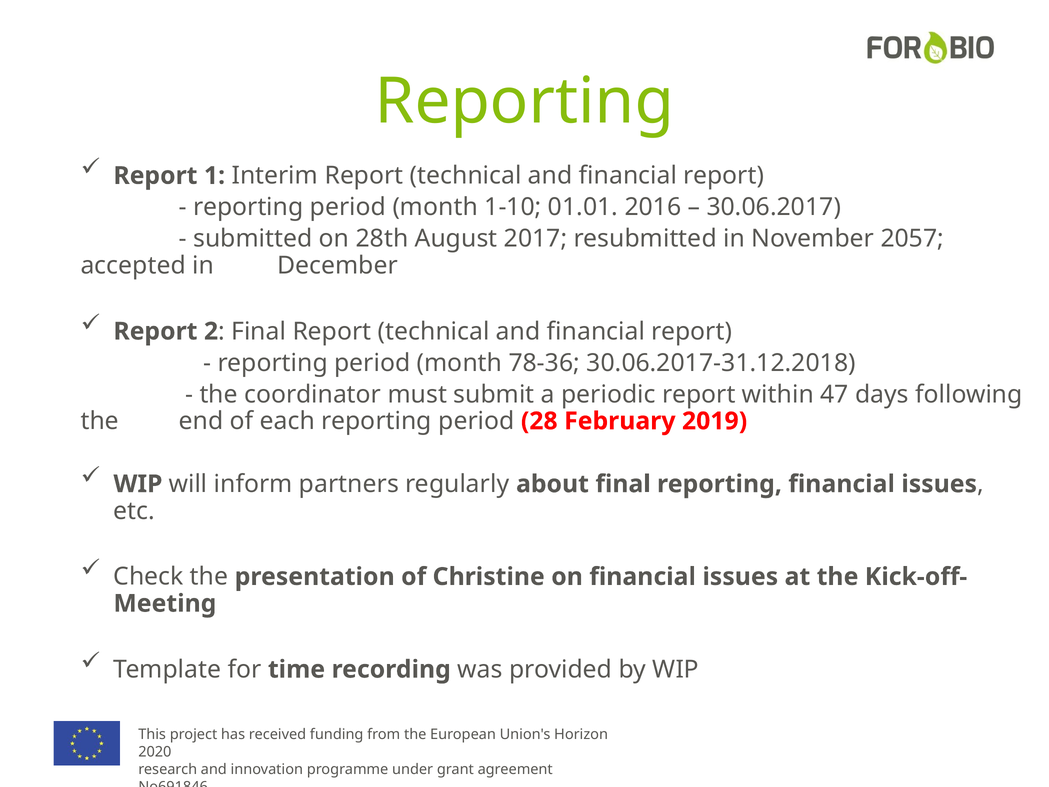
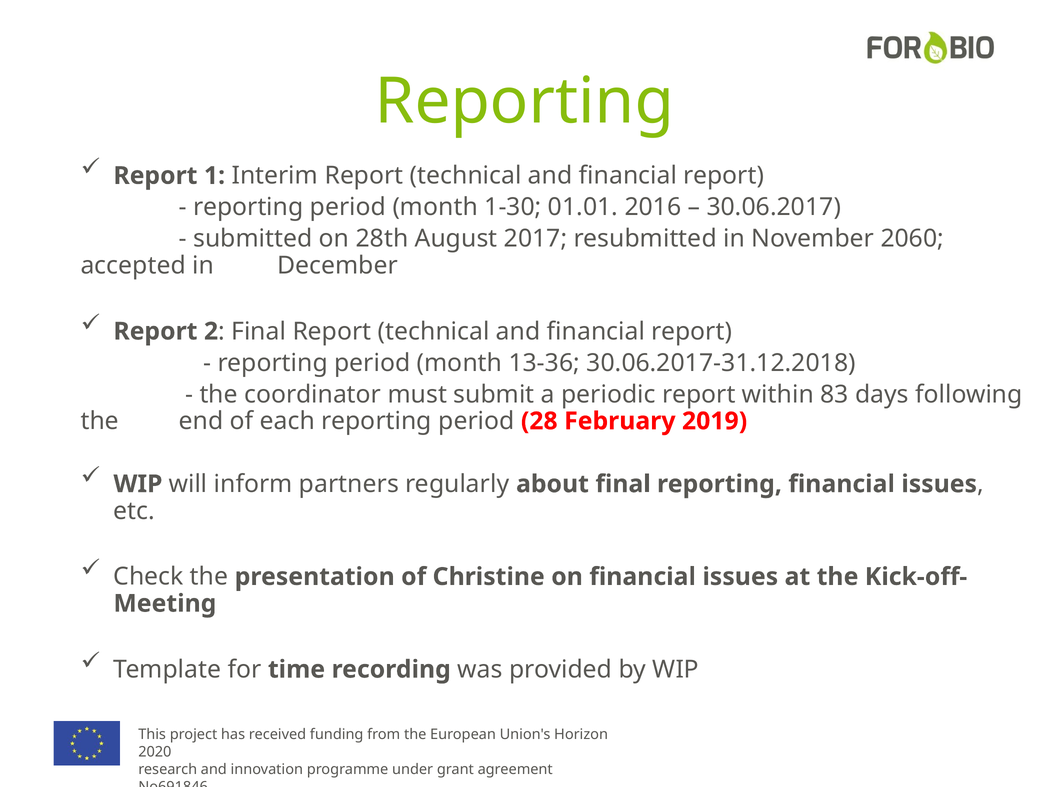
1-10: 1-10 -> 1-30 (513, 207)
2057: 2057 -> 2060 (912, 239)
78-36: 78-36 -> 13-36 (544, 363)
47: 47 -> 83 (834, 394)
